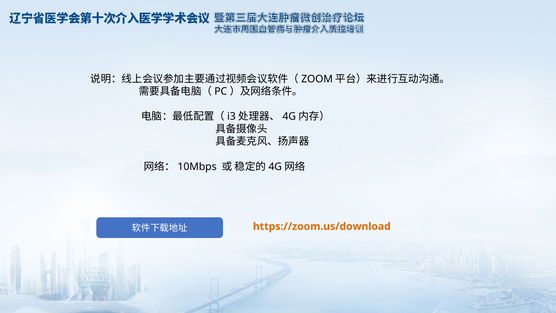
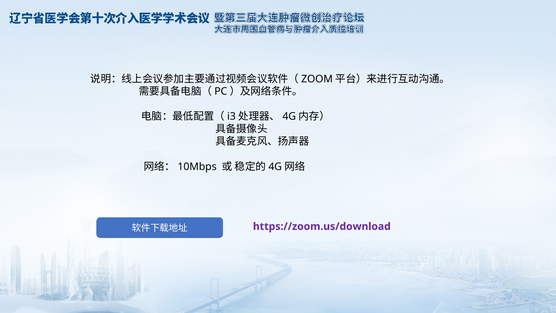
https://zoom.us/download colour: orange -> purple (322, 226)
